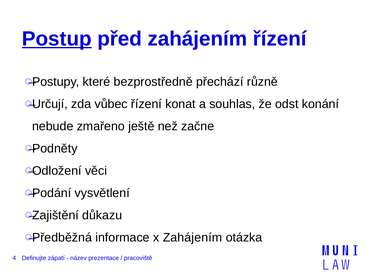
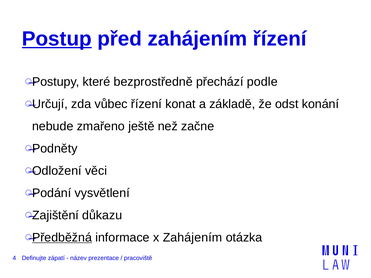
různě: různě -> podle (262, 82)
souhlas: souhlas -> základě (232, 104)
Předběžná underline: none -> present (62, 238)
